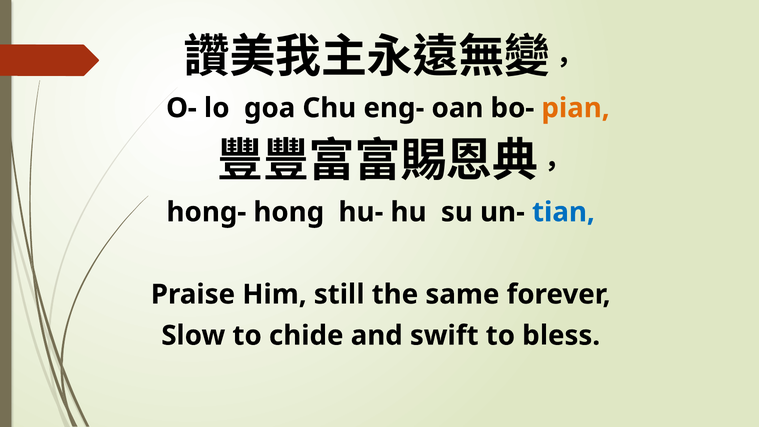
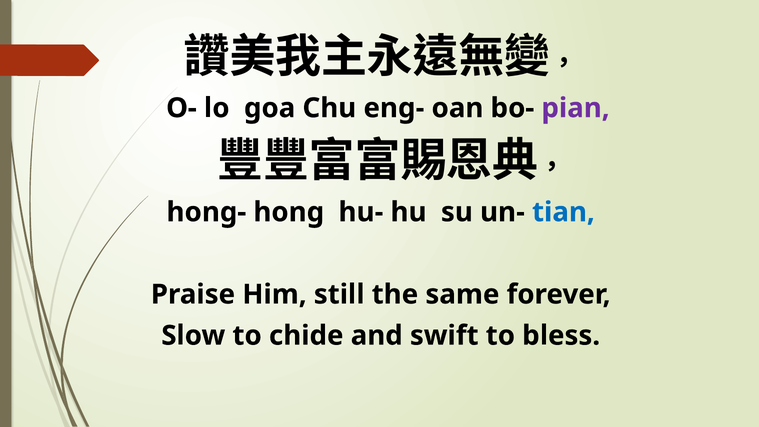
pian colour: orange -> purple (576, 108)
